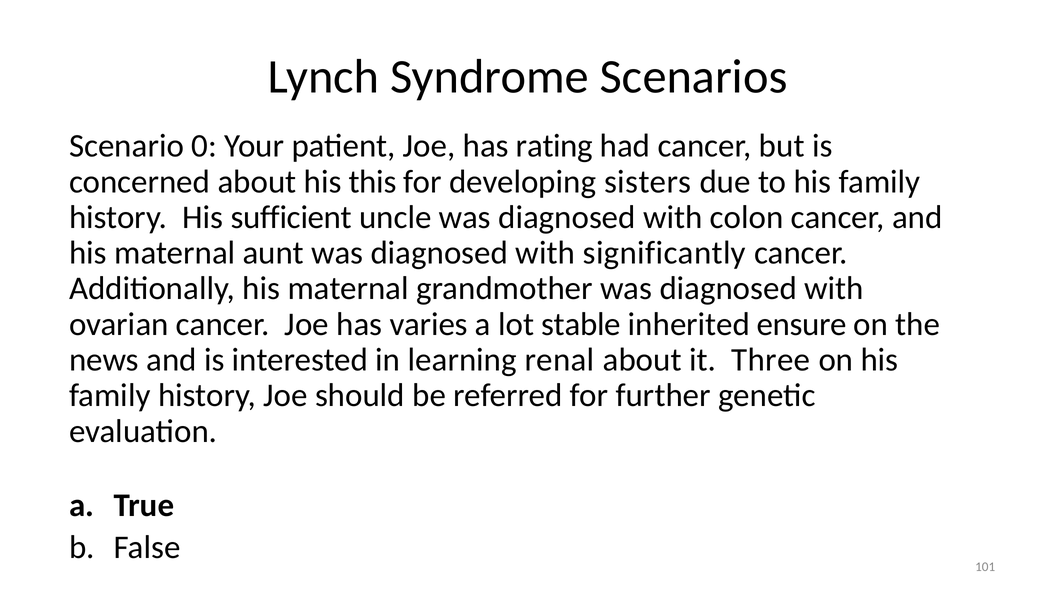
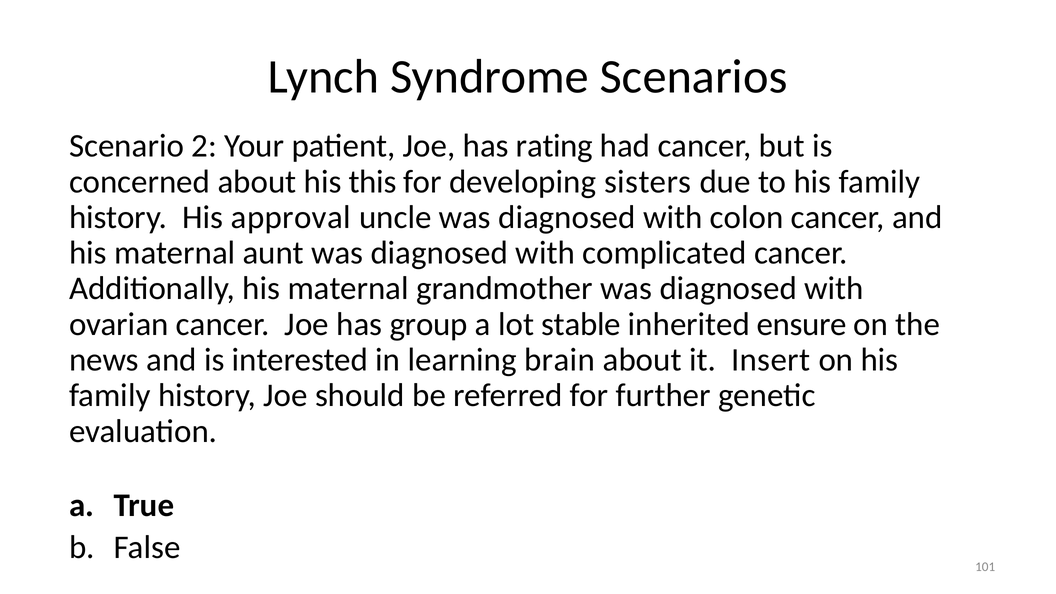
0: 0 -> 2 (204, 146)
sufficient: sufficient -> approval (291, 217)
significantly: significantly -> complicated (665, 253)
varies: varies -> group (429, 324)
renal: renal -> brain (560, 360)
Three: Three -> Insert (771, 360)
